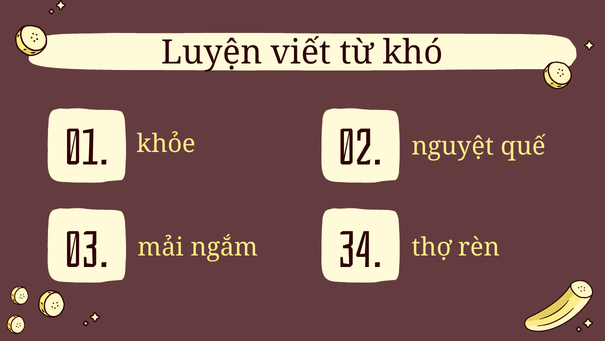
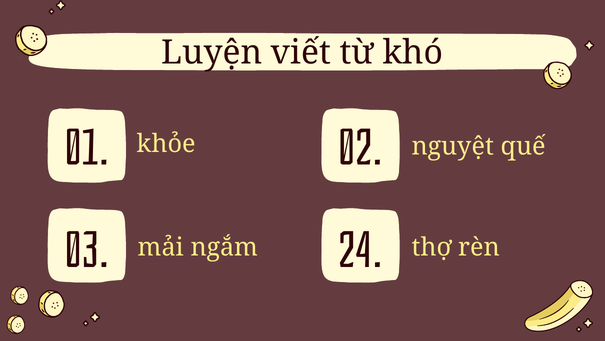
34: 34 -> 24 (361, 250)
